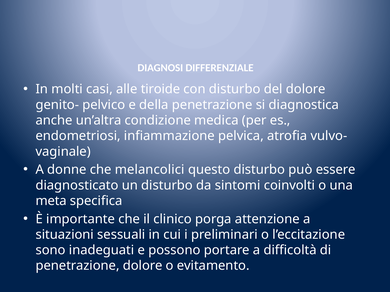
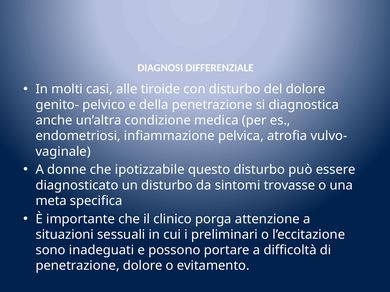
melancolici: melancolici -> ipotizzabile (150, 170)
coinvolti: coinvolti -> trovasse (289, 186)
